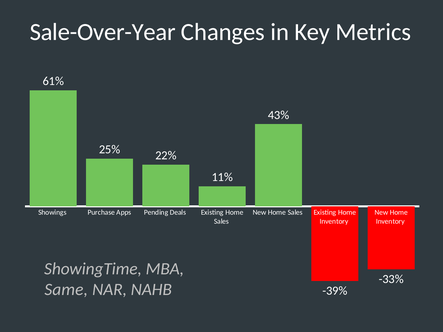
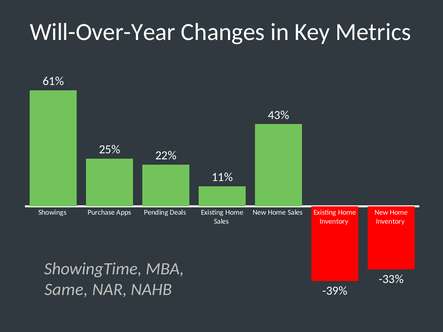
Sale-Over-Year: Sale-Over-Year -> Will-Over-Year (103, 32)
